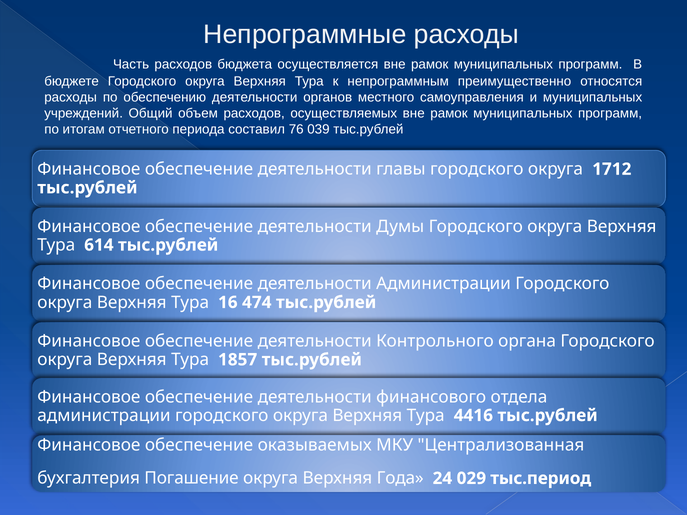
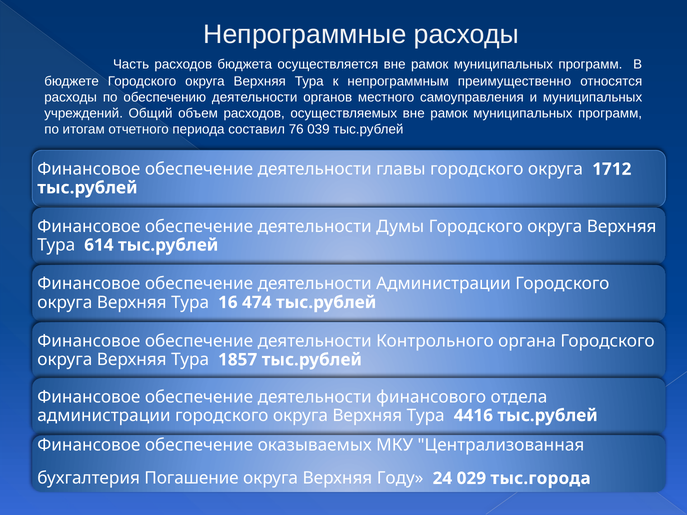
Года: Года -> Году (400, 479)
тыс.период: тыс.период -> тыс.города (541, 479)
